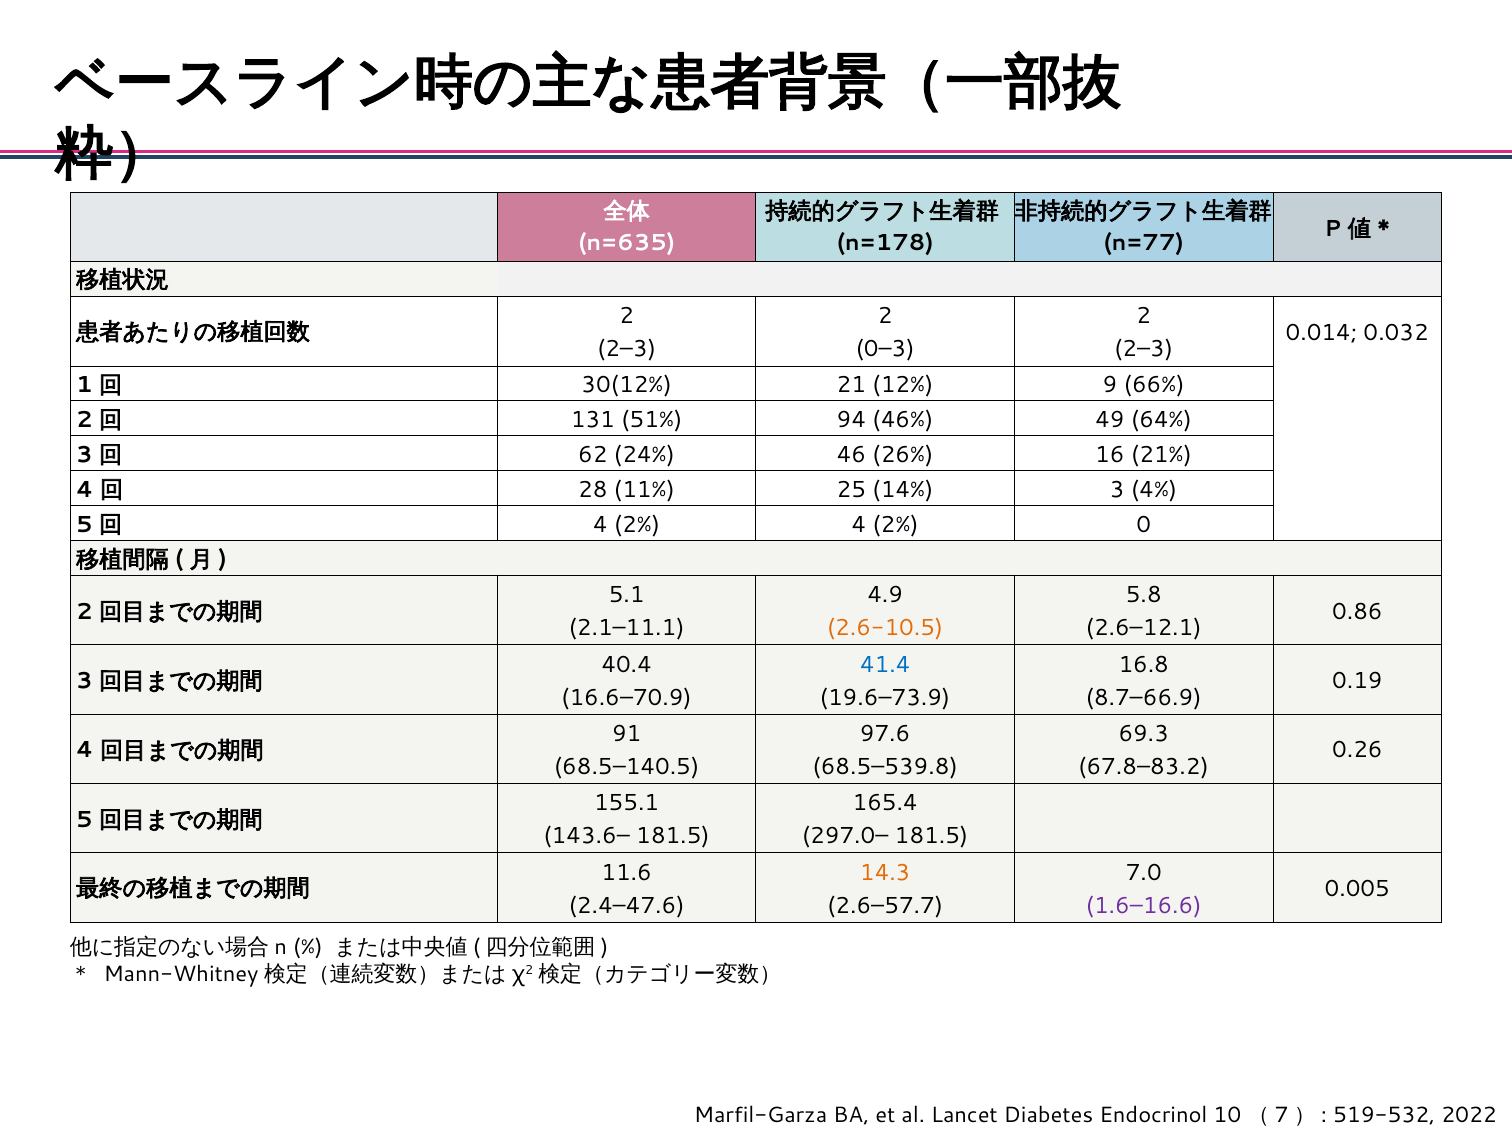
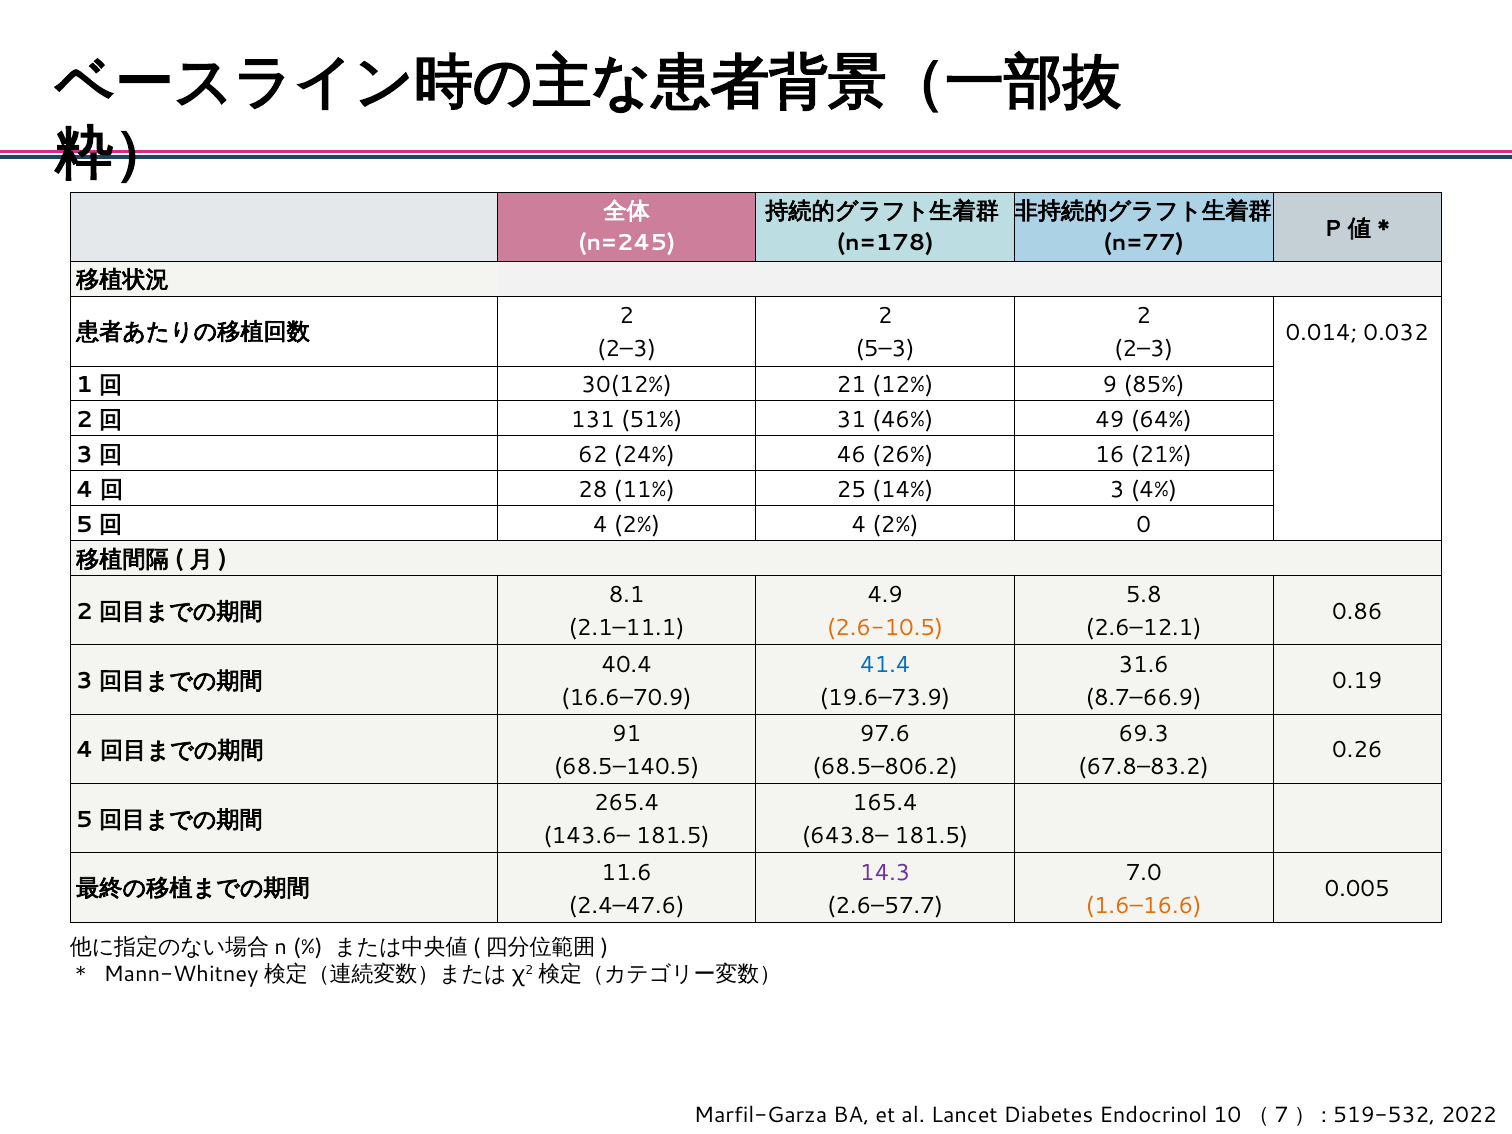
n=635: n=635 -> n=245 (627, 243)
0–3: 0–3 -> 5–3 (885, 349)
66%: 66% -> 85% (1154, 385)
94: 94 -> 31 (851, 420)
5.1: 5.1 -> 8.1 (627, 595)
16.8: 16.8 -> 31.6 (1144, 664)
68.5–539.8: 68.5–539.8 -> 68.5–806.2 (885, 767)
155.1: 155.1 -> 265.4 (627, 803)
297.0–: 297.0– -> 643.8– (845, 836)
14.3 colour: orange -> purple (885, 873)
1.6–16.6 colour: purple -> orange (1144, 906)
